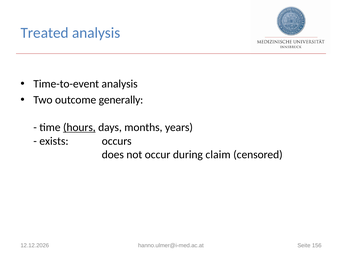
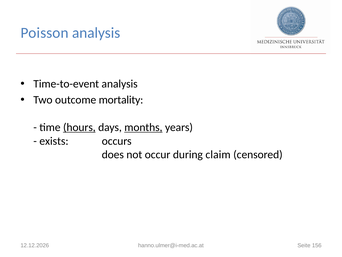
Treated: Treated -> Poisson (45, 33)
generally: generally -> mortality (121, 100)
months underline: none -> present (143, 127)
